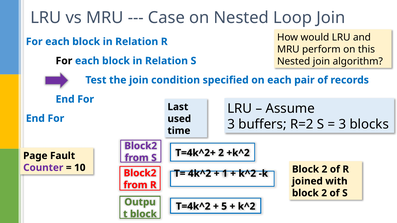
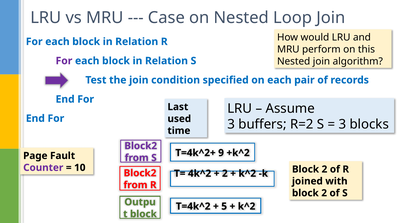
For colour: black -> purple (64, 61)
T=4k^2+ 2: 2 -> 9 (221, 153)
1: 1 -> 2 (225, 174)
